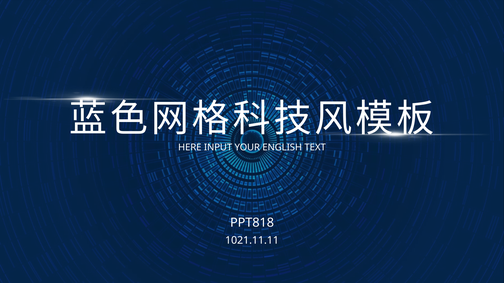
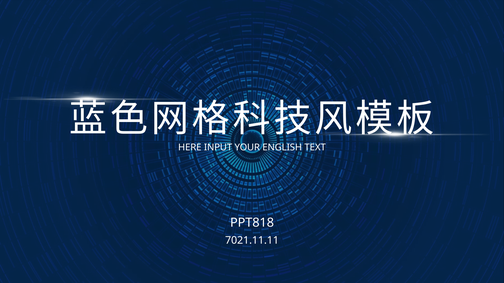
1021.11.11: 1021.11.11 -> 7021.11.11 (252, 241)
